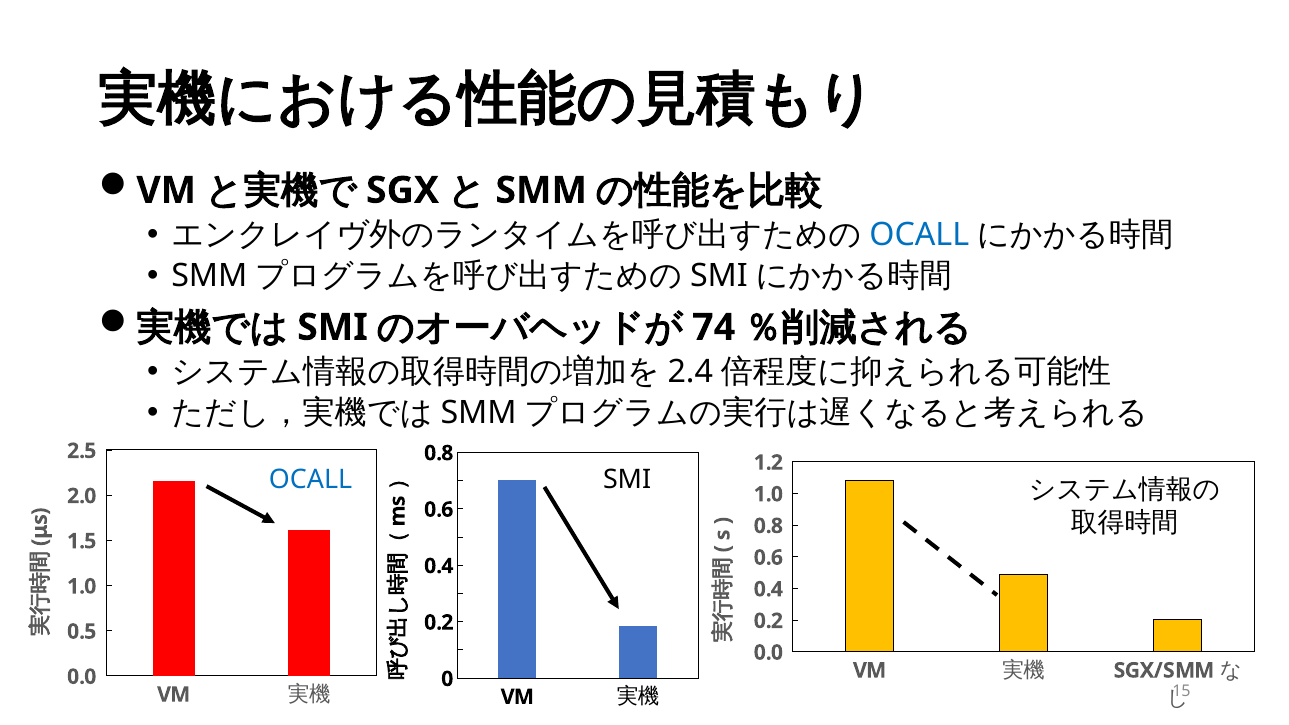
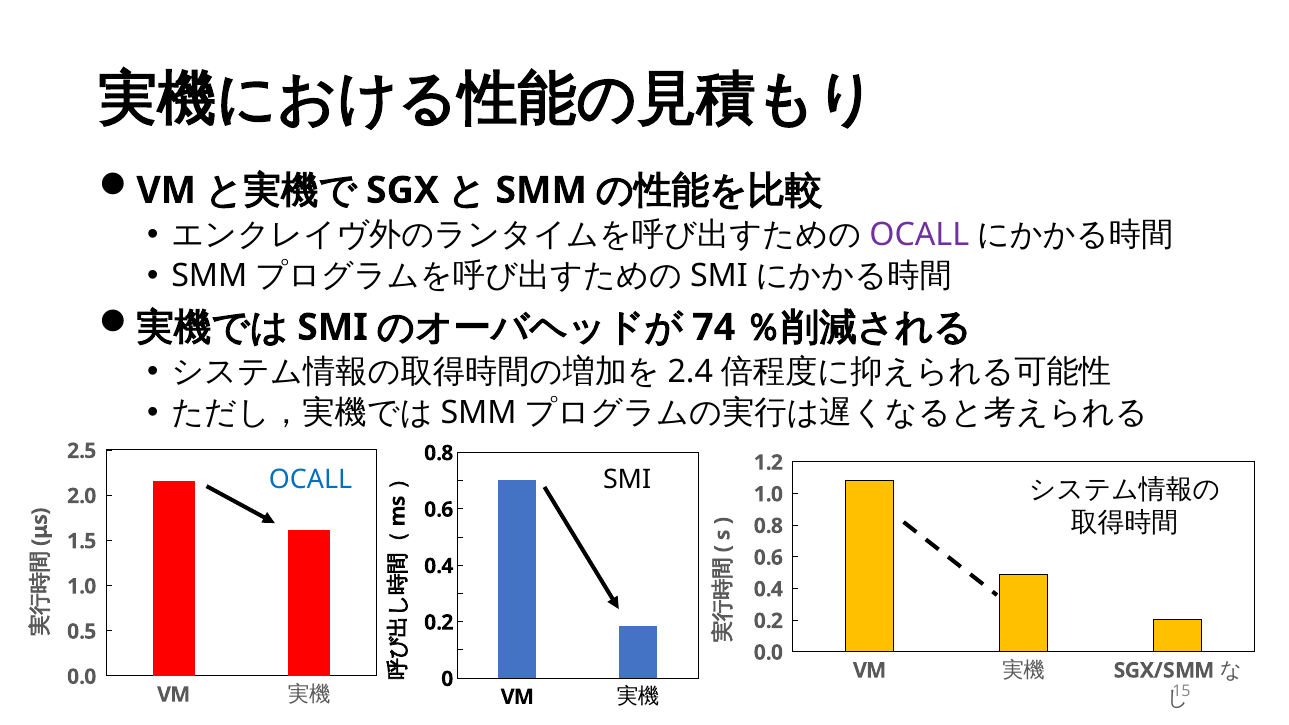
OCALL colour: blue -> purple (919, 235)
